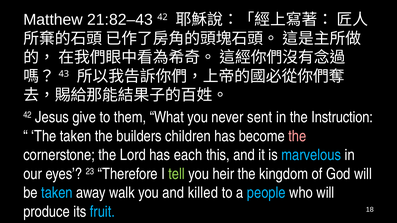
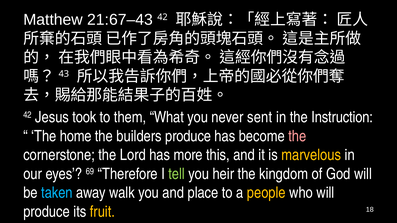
21:82–43: 21:82–43 -> 21:67–43 (120, 20)
give: give -> took (84, 117)
The taken: taken -> home (76, 136)
builders children: children -> produce (188, 136)
each: each -> more (188, 155)
marvelous colour: light blue -> yellow (311, 155)
23: 23 -> 69 (90, 172)
killed: killed -> place (203, 193)
people colour: light blue -> yellow (266, 193)
fruit colour: light blue -> yellow (102, 212)
